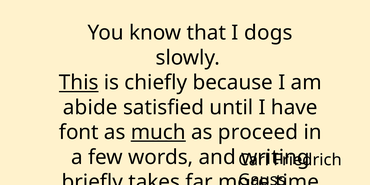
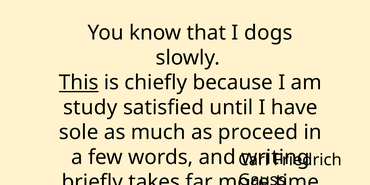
abide: abide -> study (90, 107)
font: font -> sole (79, 132)
much underline: present -> none (158, 132)
